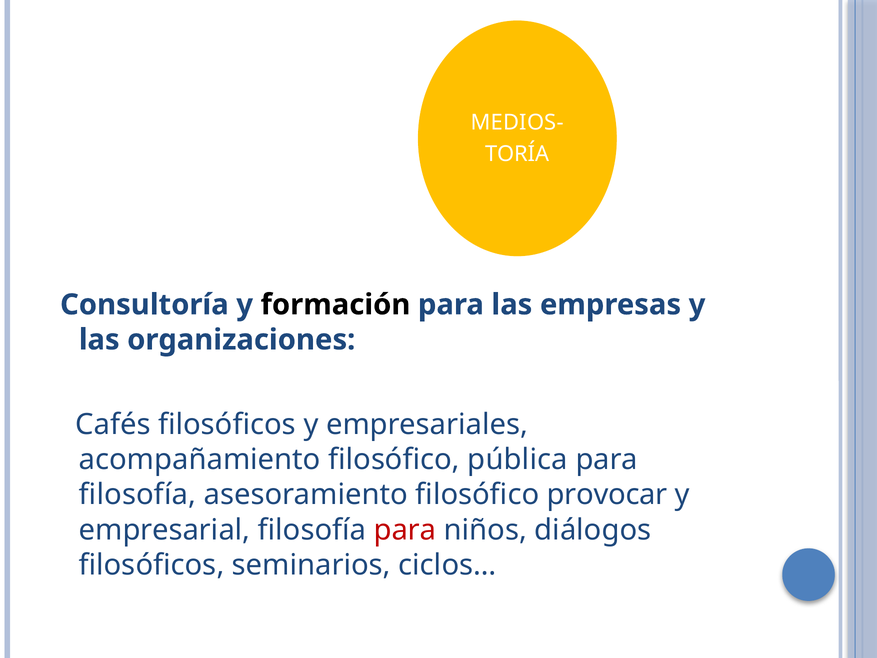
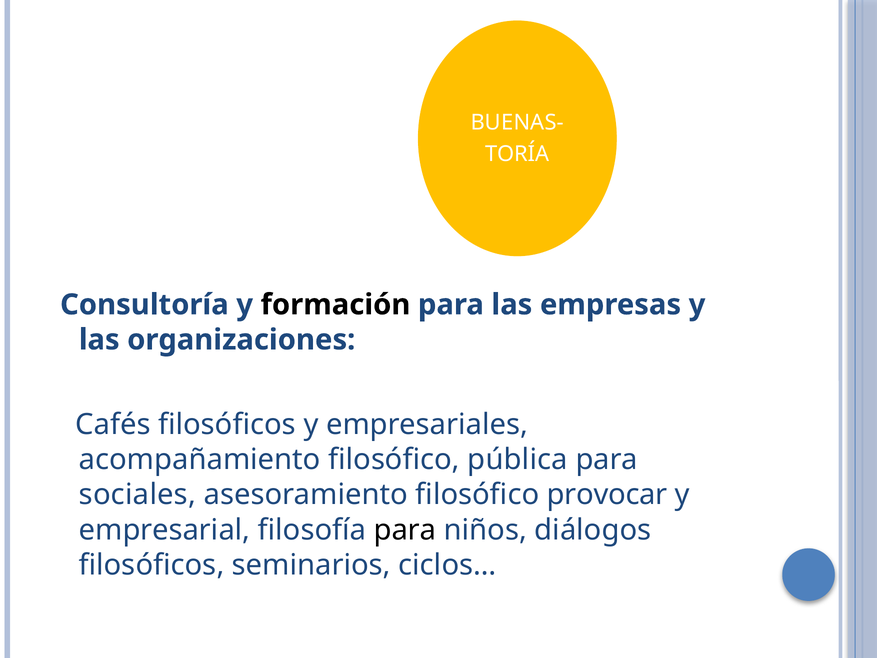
MEDIOS-: MEDIOS- -> BUENAS- (517, 123)
filosofía: filosofía -> sociales (137, 495)
para colour: red -> black (405, 530)
